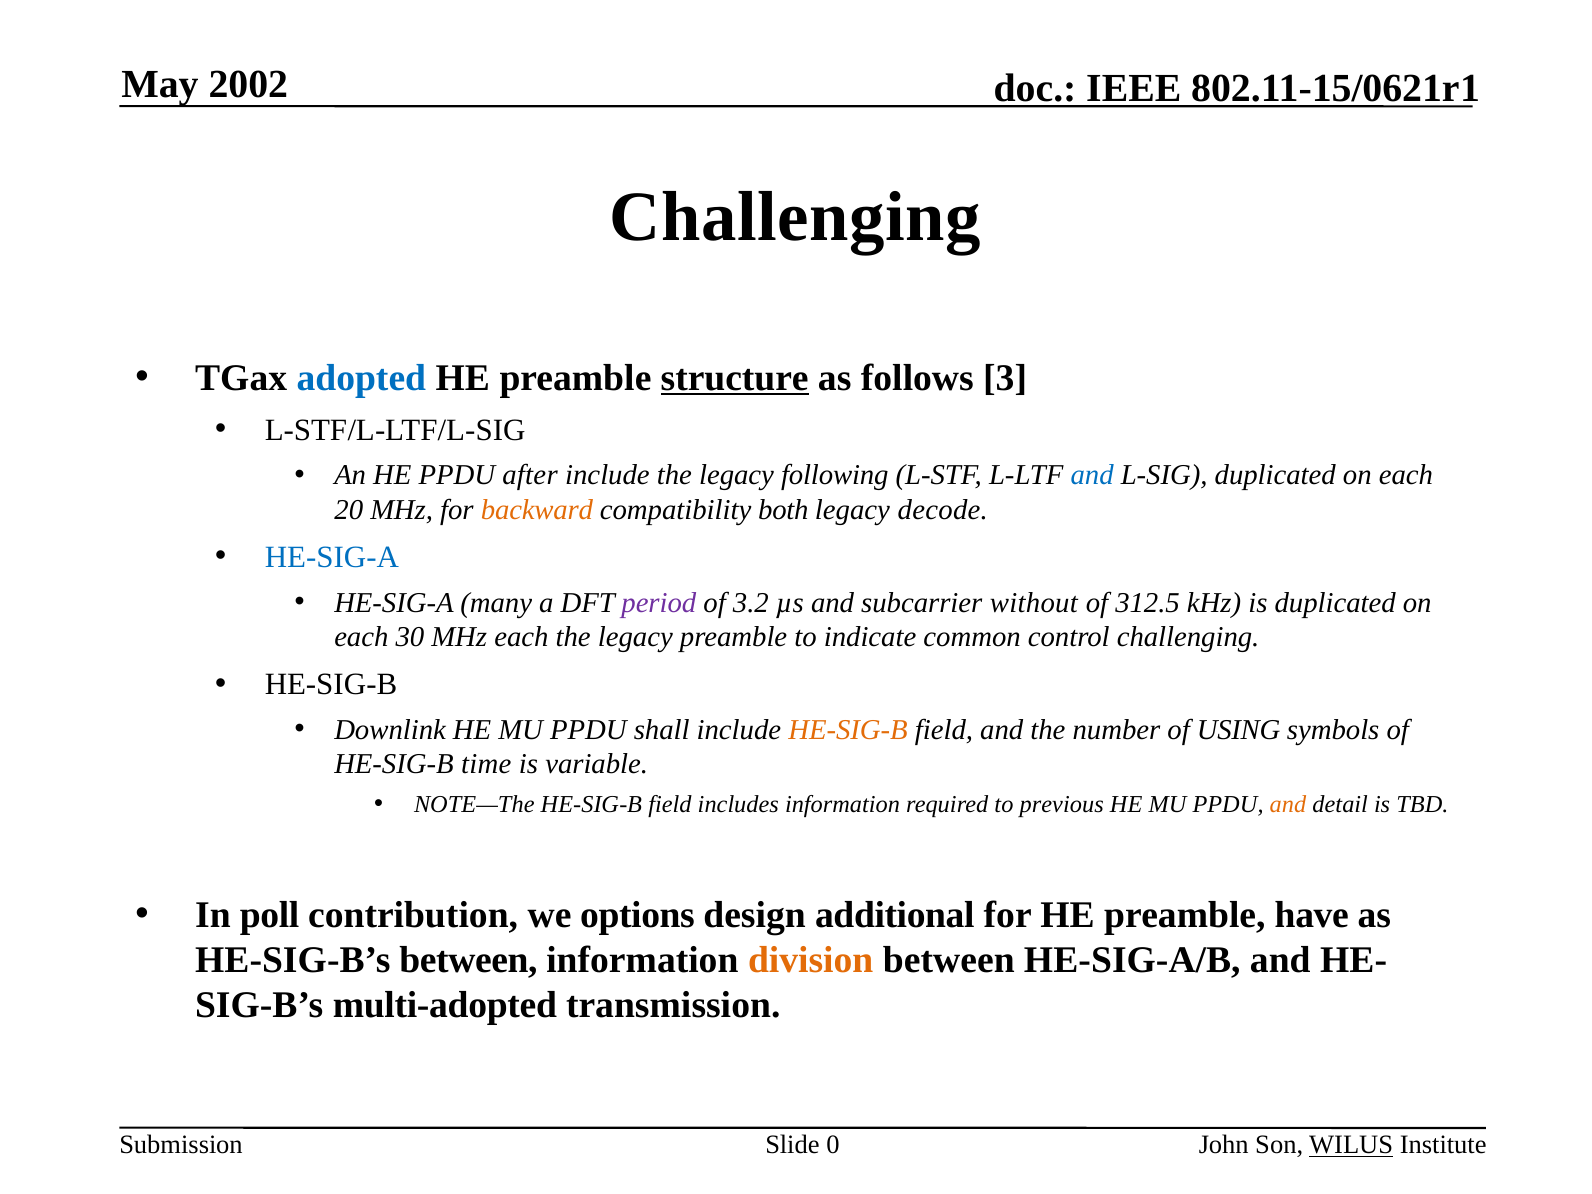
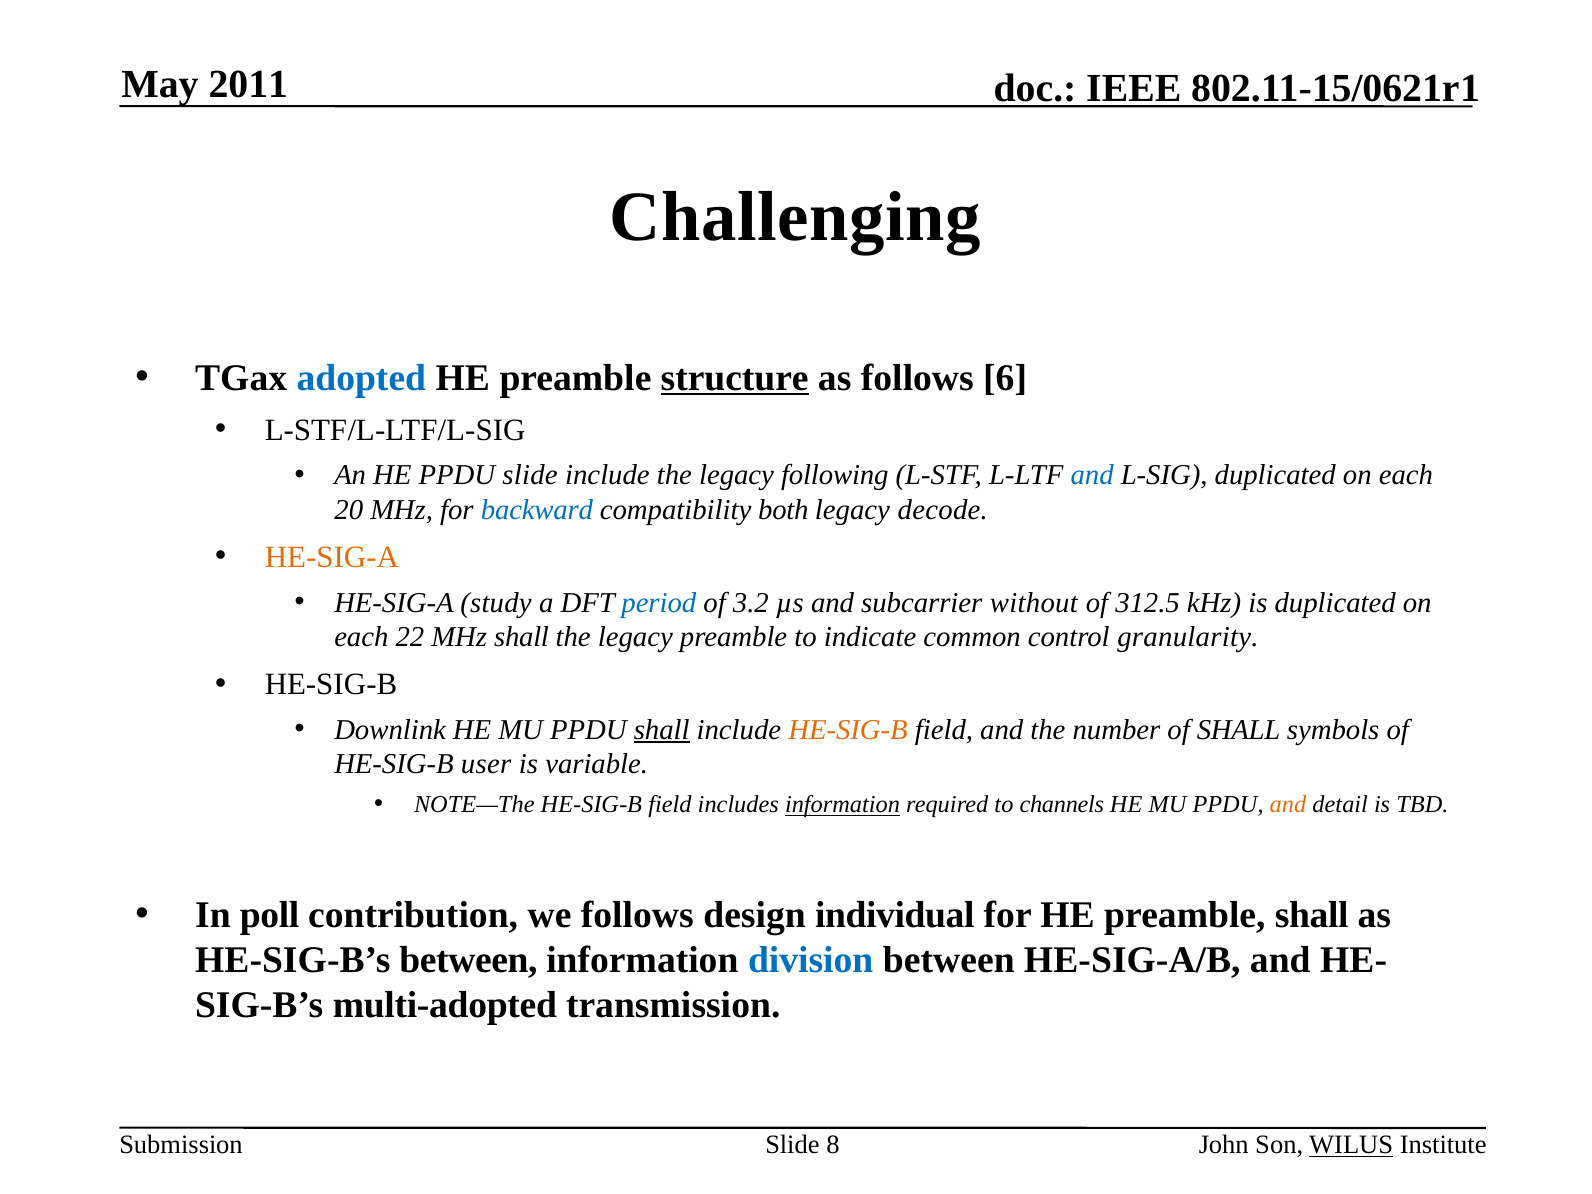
2002: 2002 -> 2011 (248, 84)
3: 3 -> 6 (1005, 378)
PPDU after: after -> slide (530, 476)
backward colour: orange -> blue (537, 510)
HE-SIG-A colour: blue -> orange (332, 557)
many: many -> study (496, 603)
period colour: purple -> blue (659, 603)
30: 30 -> 22 (410, 637)
MHz each: each -> shall (522, 637)
control challenging: challenging -> granularity (1188, 637)
shall underline: none -> present (662, 730)
of USING: USING -> SHALL (1239, 730)
time: time -> user (486, 765)
information underline: none -> present (843, 805)
previous: previous -> channels (1062, 805)
we options: options -> follows (637, 915)
additional: additional -> individual (895, 915)
preamble have: have -> shall (1312, 915)
division colour: orange -> blue (811, 960)
0: 0 -> 8 (833, 1145)
